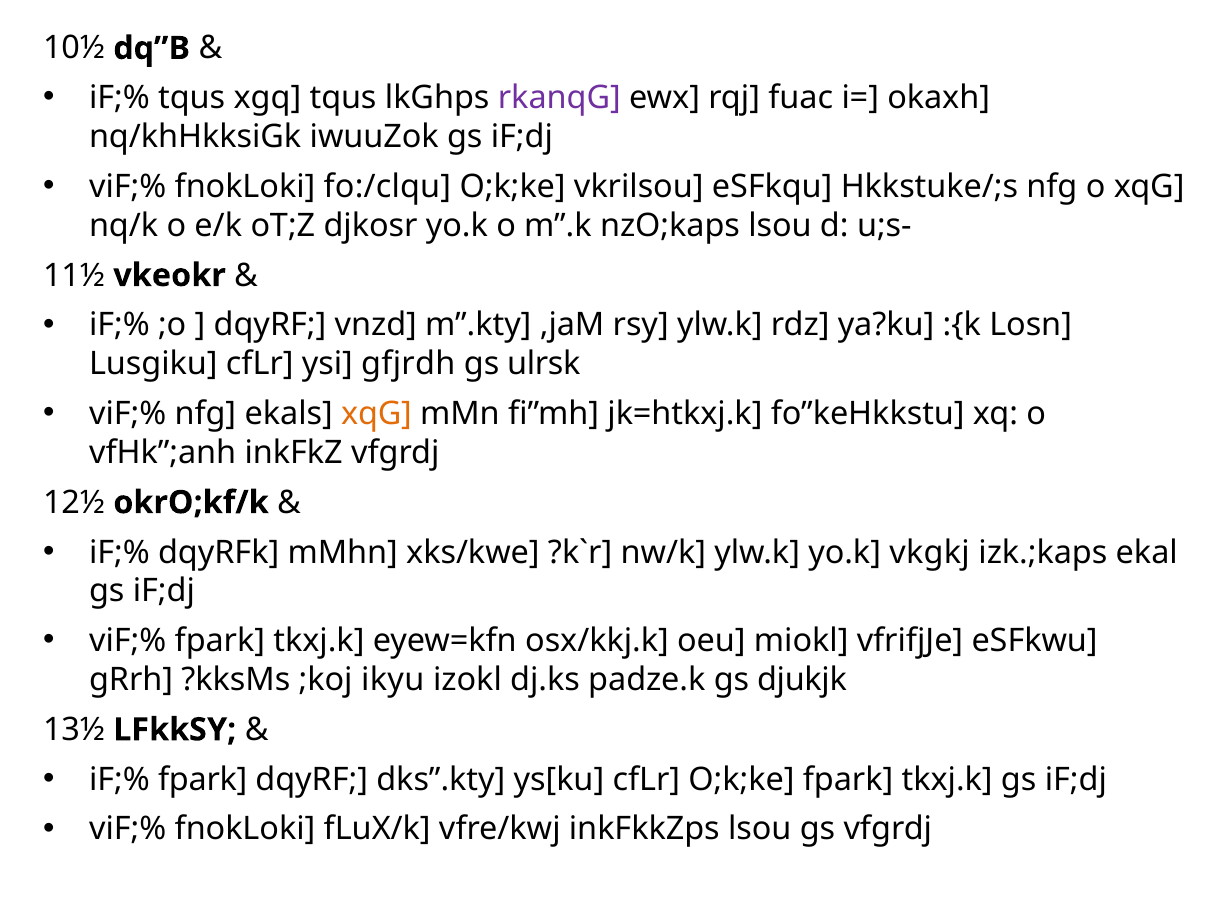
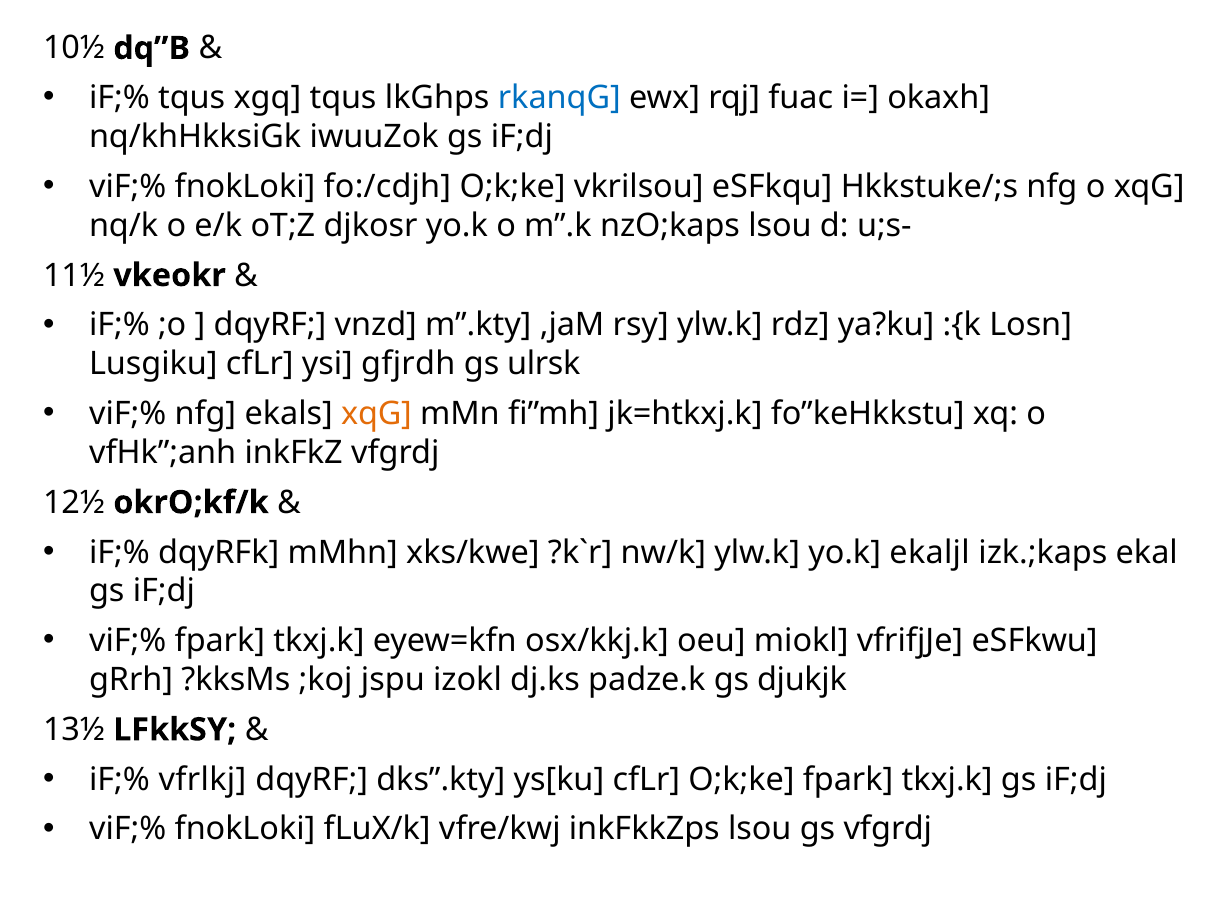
rkanqG colour: purple -> blue (559, 98)
fo:/clqu: fo:/clqu -> fo:/cdjh (387, 187)
vkgkj: vkgkj -> ekaljl (930, 553)
ikyu: ikyu -> jspu (393, 680)
iF;% fpark: fpark -> vfrlkj (202, 780)
